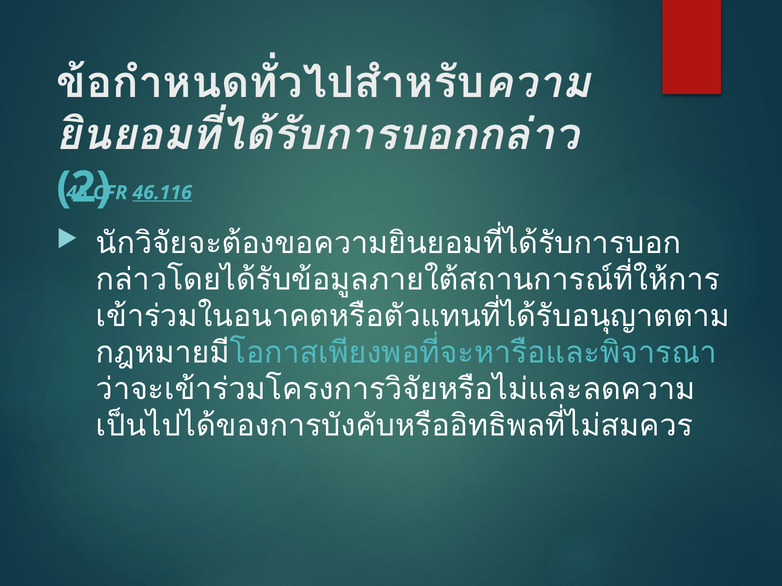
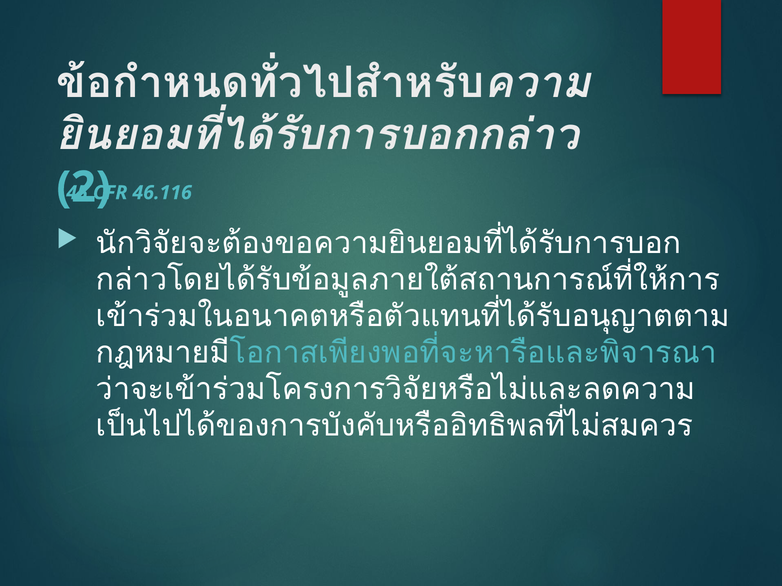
46.116 underline: present -> none (162, 193)
